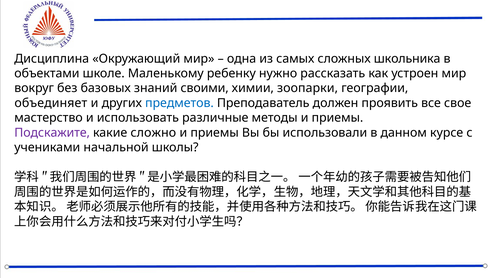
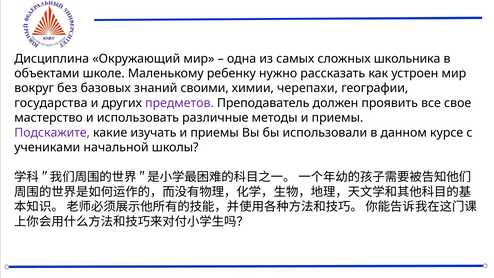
зоопарки: зоопарки -> черепахи (308, 88)
объединяет: объединяет -> государства (51, 103)
предметов colour: blue -> purple (179, 103)
сложно: сложно -> изучать (153, 133)
